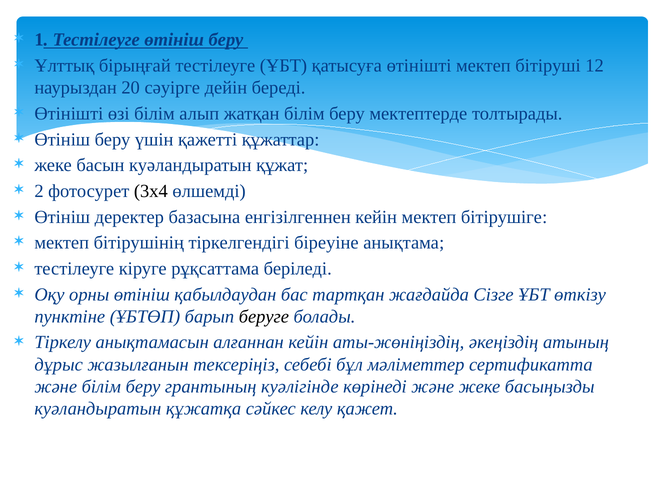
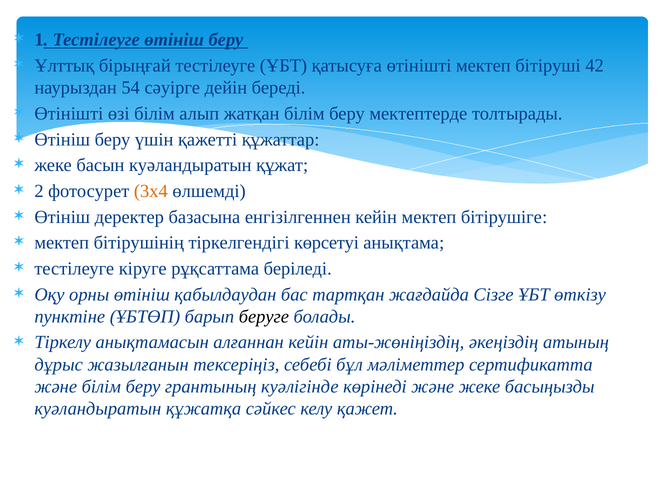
12: 12 -> 42 (595, 66)
20: 20 -> 54 (131, 88)
3х4 colour: black -> orange (151, 191)
біреуіне: біреуіне -> көрсетуі (326, 243)
